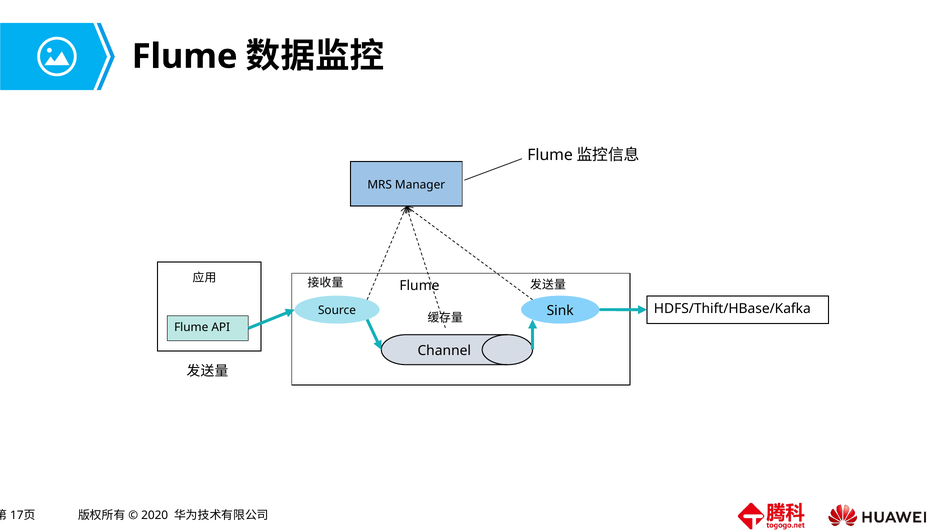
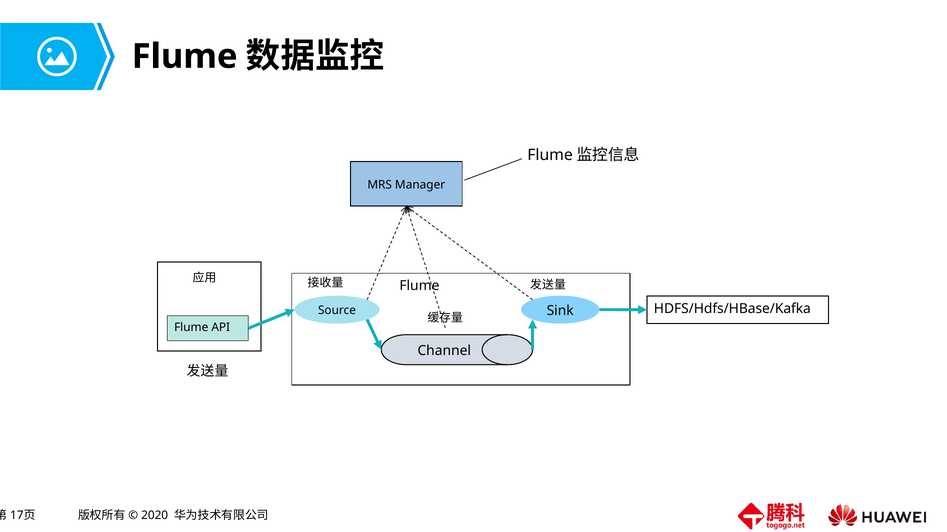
HDFS/Thift/HBase/Kafka: HDFS/Thift/HBase/Kafka -> HDFS/Hdfs/HBase/Kafka (732, 309)
